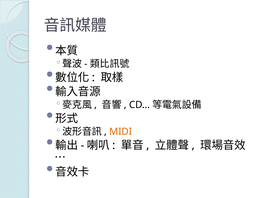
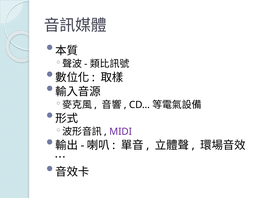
MIDI colour: orange -> purple (121, 131)
